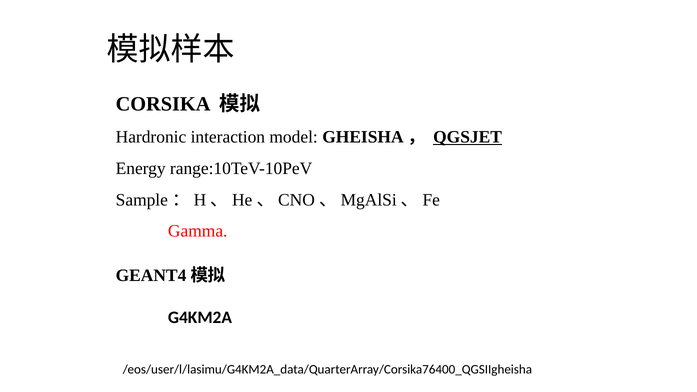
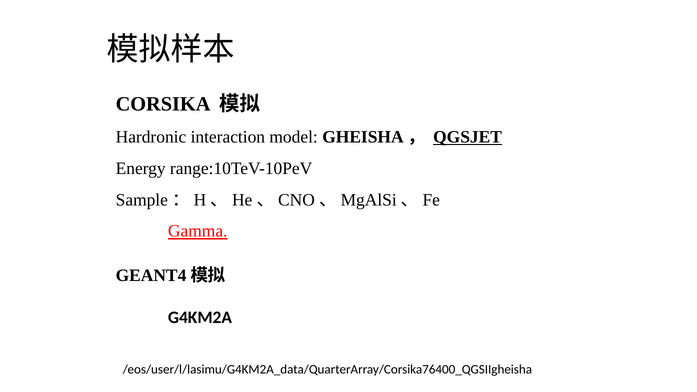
Gamma underline: none -> present (198, 231)
